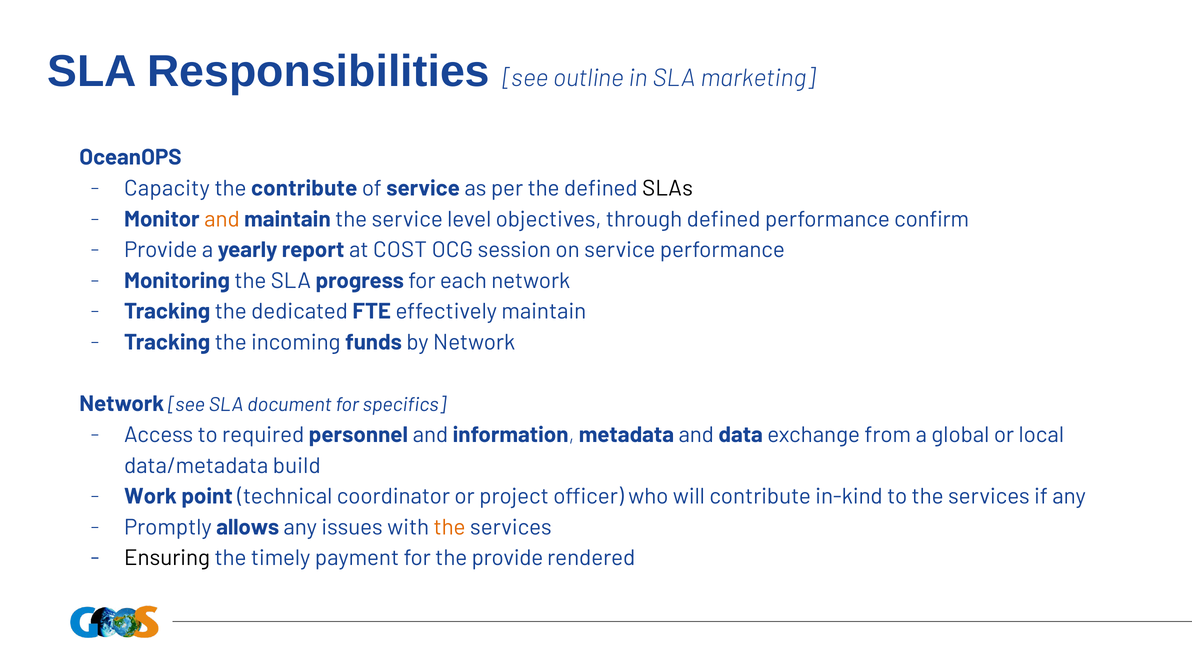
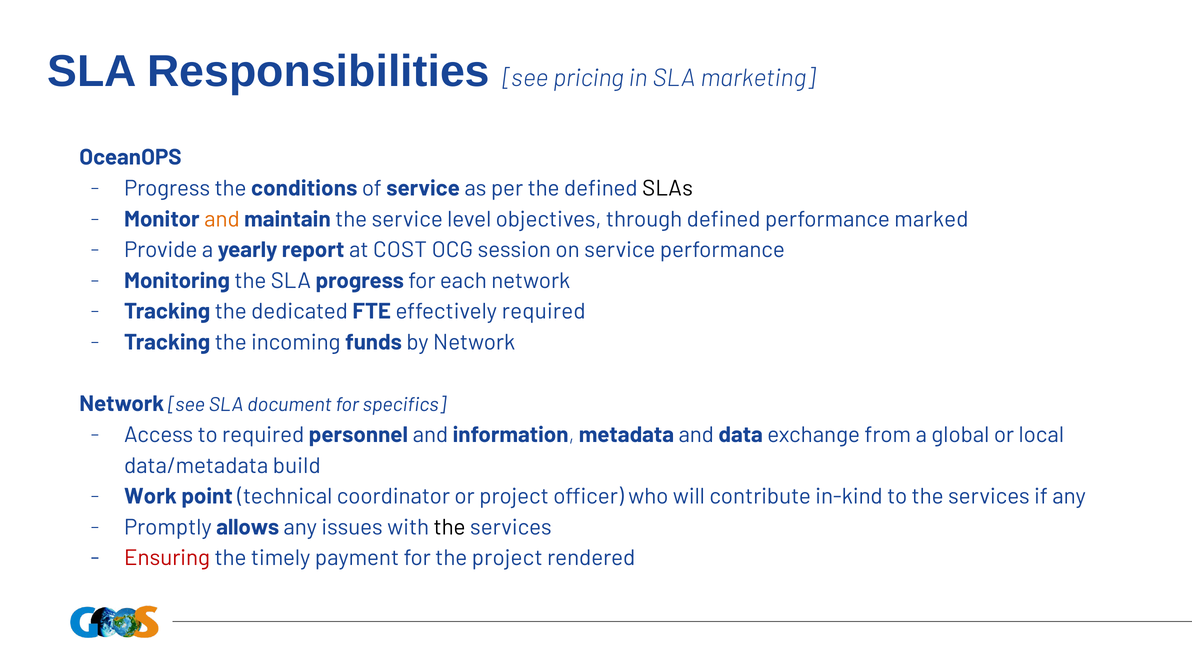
outline: outline -> pricing (589, 78)
Capacity: Capacity -> Progress (167, 189)
the contribute: contribute -> conditions (304, 189)
confirm: confirm -> marked (931, 219)
effectively maintain: maintain -> required (544, 312)
the colour: orange -> black (450, 528)
Ensuring colour: black -> red (167, 559)
the provide: provide -> project (507, 559)
